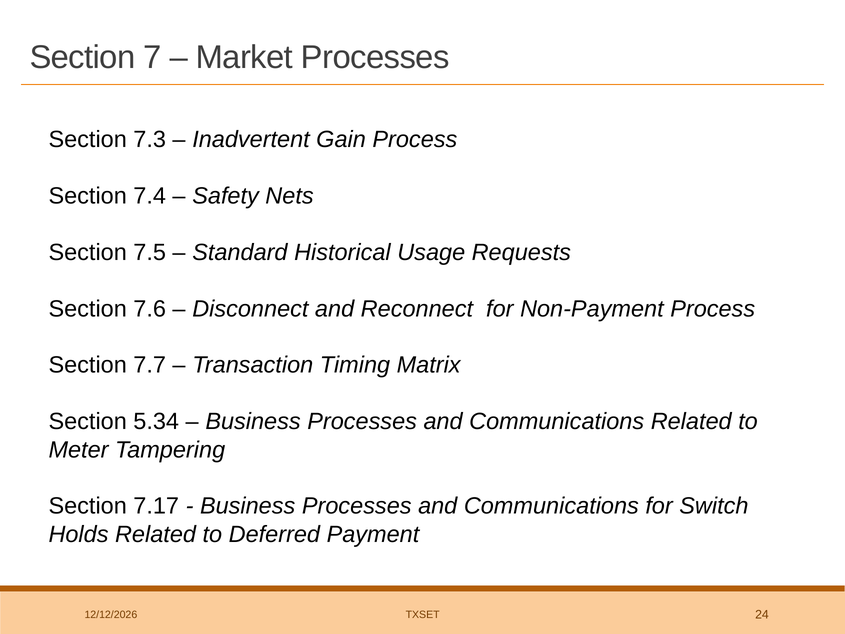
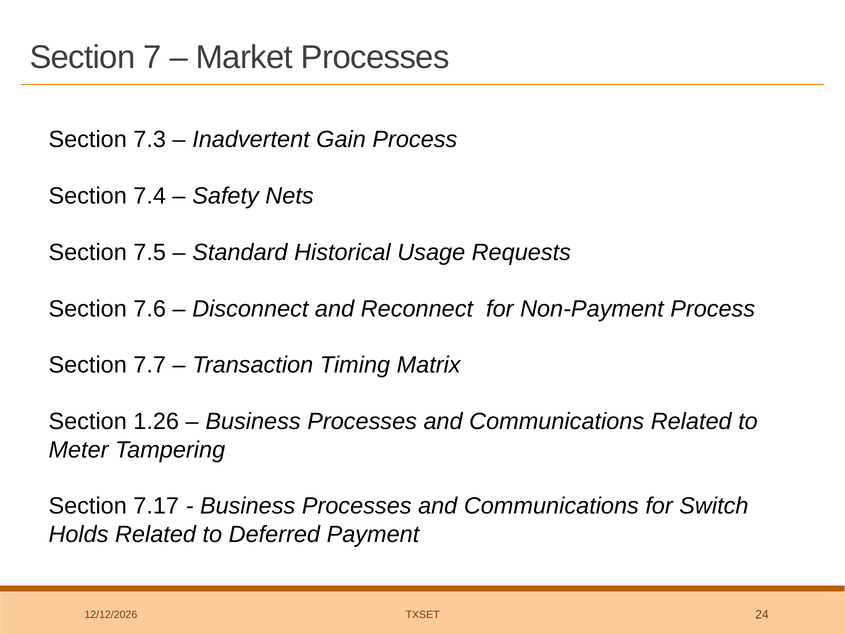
5.34: 5.34 -> 1.26 (156, 421)
